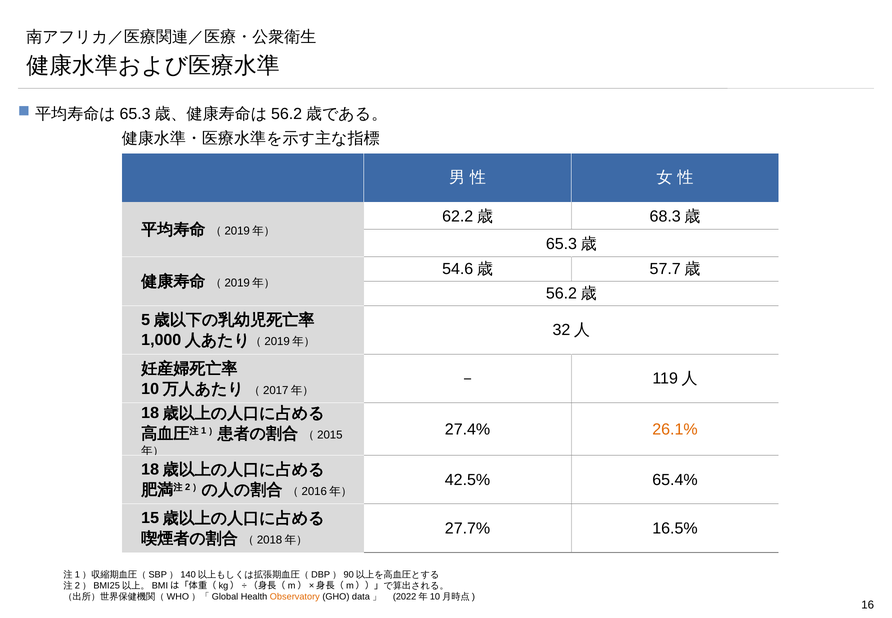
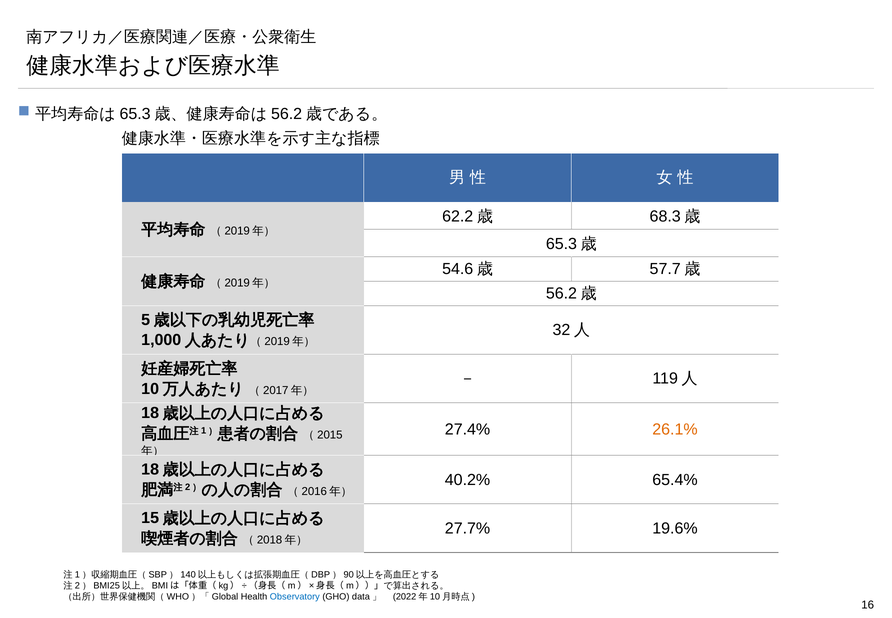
42.5%: 42.5% -> 40.2% (468, 479)
16.5%: 16.5% -> 19.6% (675, 528)
Observatory colour: orange -> blue (295, 596)
